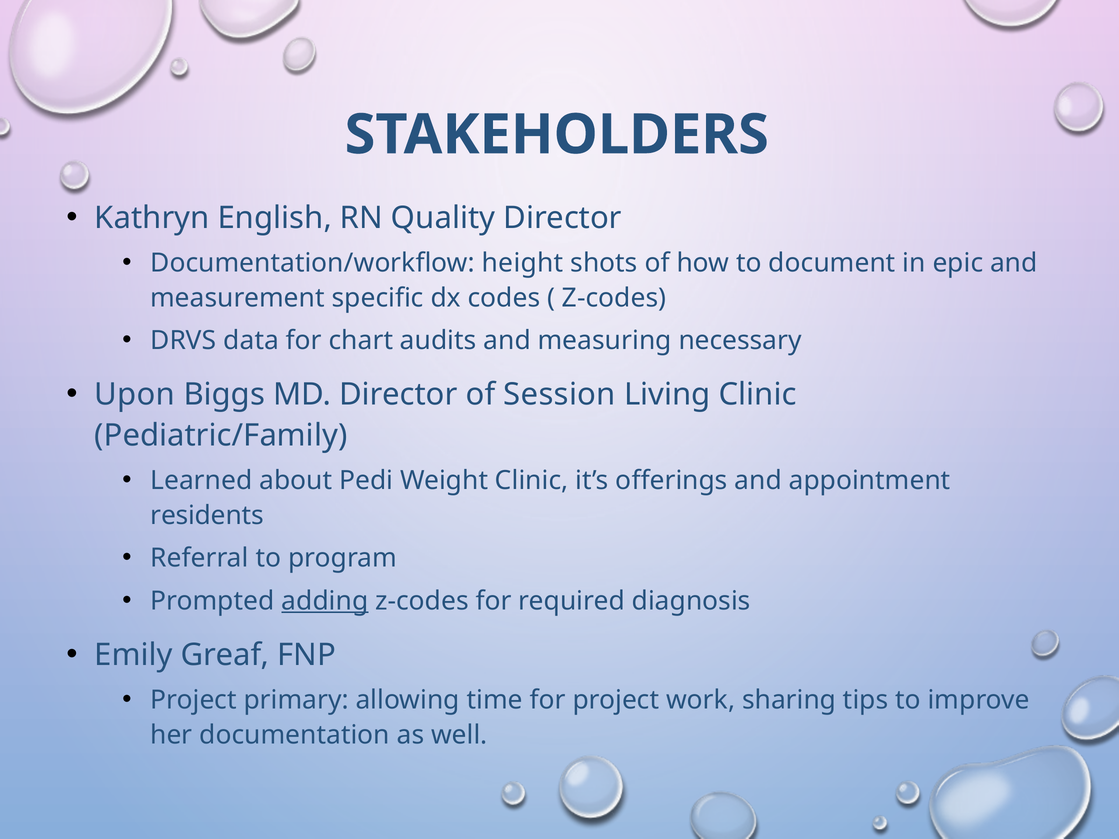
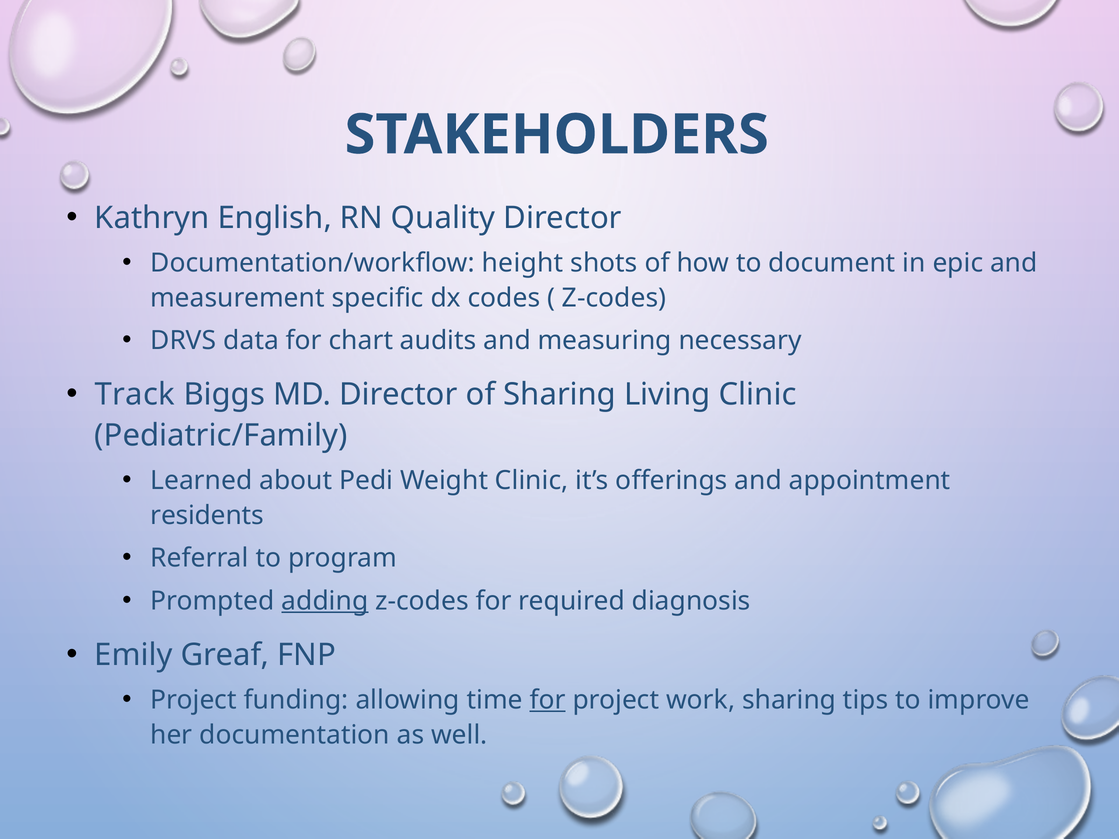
Upon: Upon -> Track (135, 395)
of Session: Session -> Sharing (560, 395)
primary: primary -> funding (296, 700)
for underline: none -> present (548, 700)
